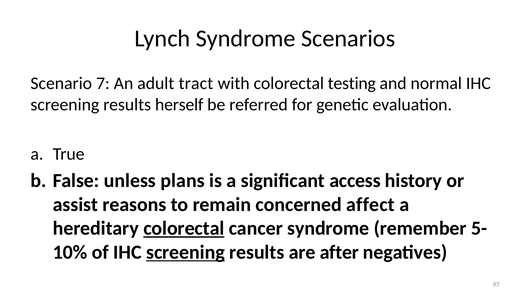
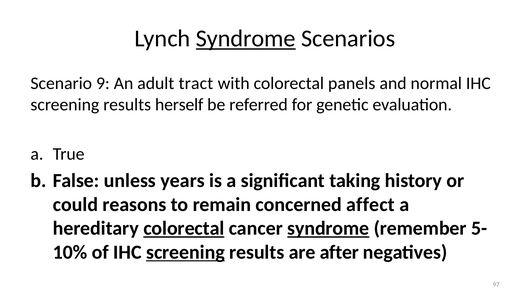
Syndrome underline: none -> present (246, 38)
7: 7 -> 9 (103, 83)
testing: testing -> panels (352, 83)
plans: plans -> years (183, 181)
access: access -> taking (355, 181)
assist: assist -> could (75, 205)
syndrome underline: none -> present (328, 228)
